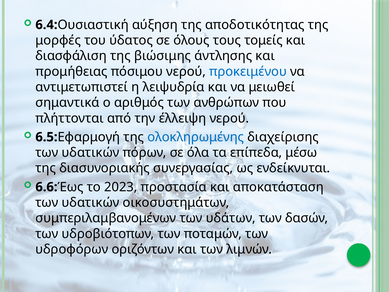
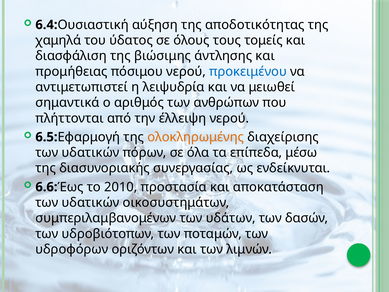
μορφές: μορφές -> χαμηλά (58, 40)
ολοκληρωμένης colour: blue -> orange (196, 137)
2023: 2023 -> 2010 (121, 187)
